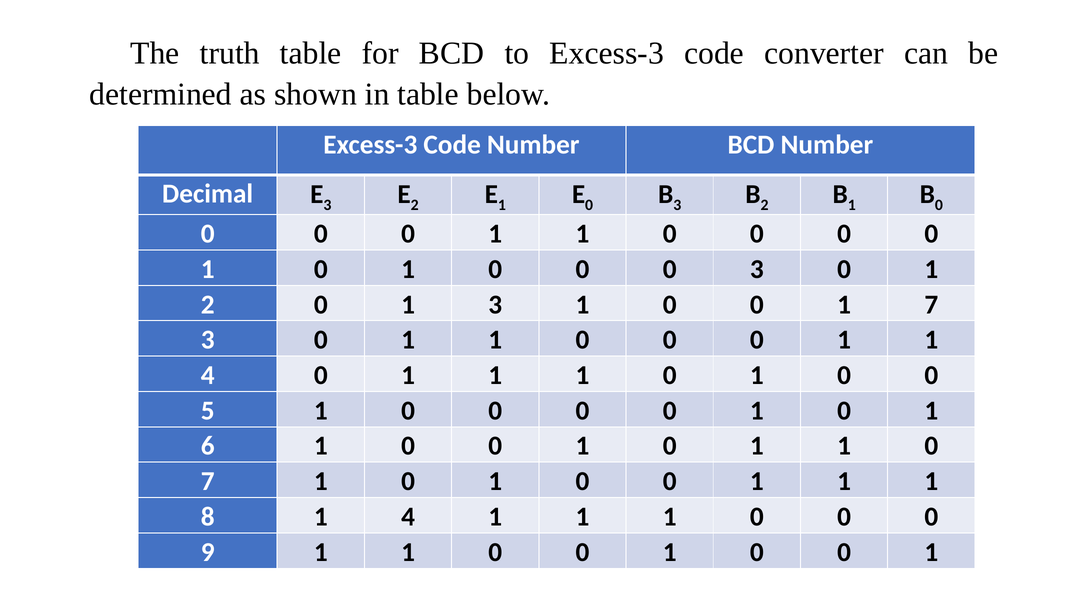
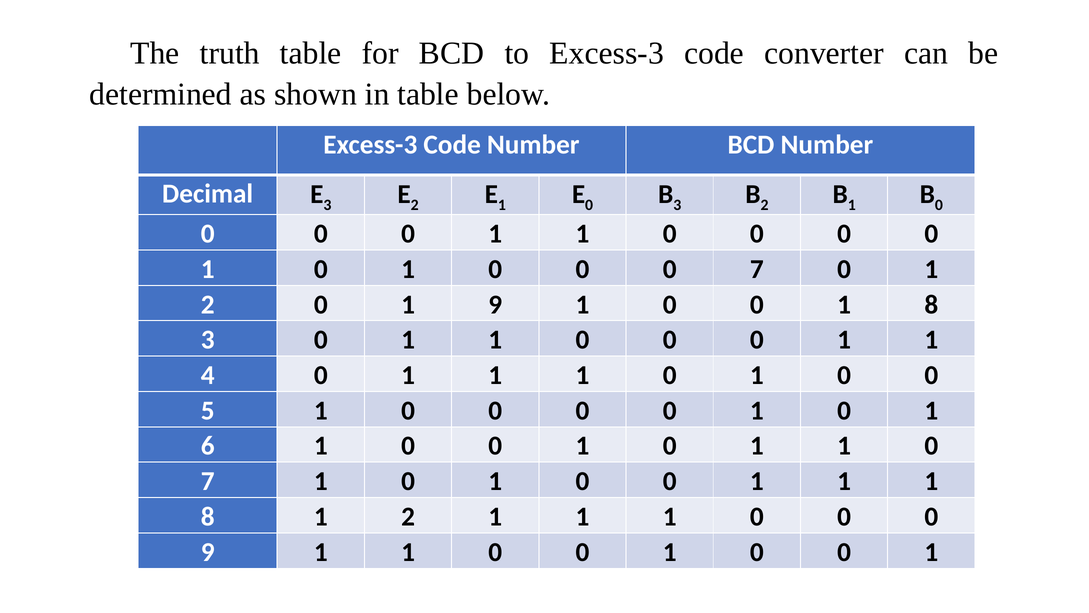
0 0 3: 3 -> 7 (757, 269)
1 3: 3 -> 9 (495, 304)
0 1 7: 7 -> 8 (931, 304)
8 1 4: 4 -> 2 (408, 516)
